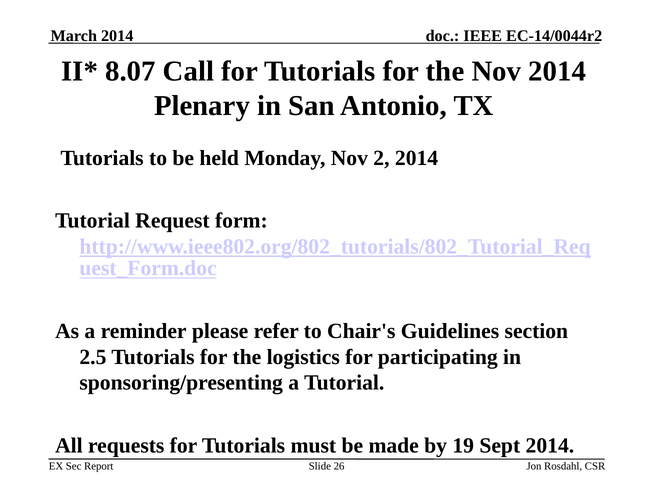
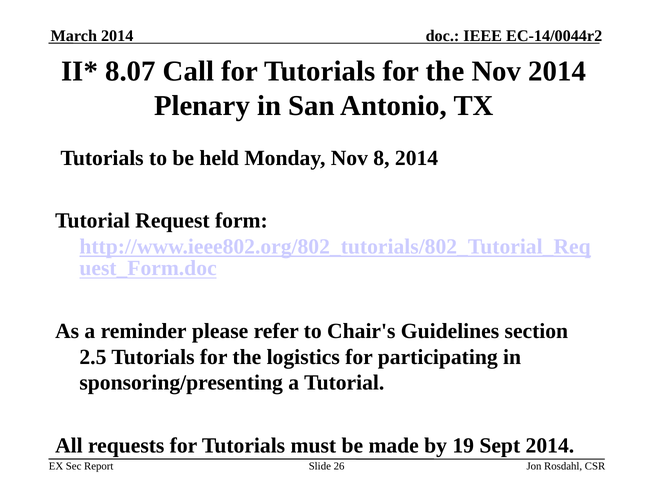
2: 2 -> 8 (381, 158)
